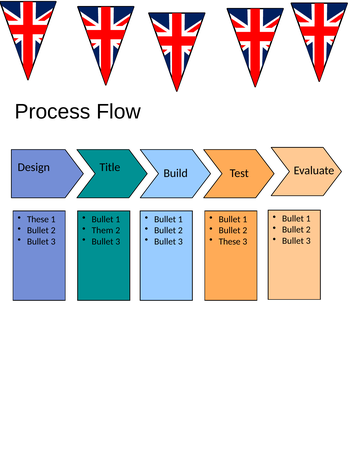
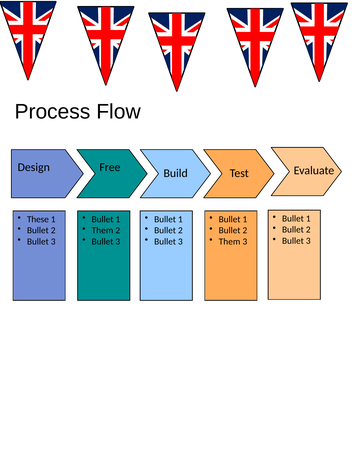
Title: Title -> Free (110, 167)
These: These -> Them (230, 241)
